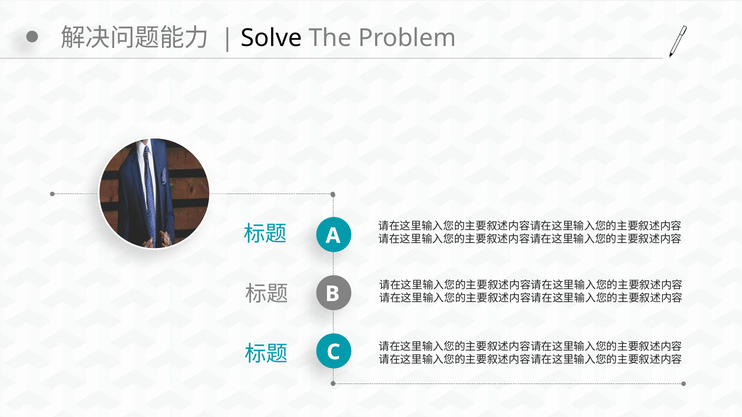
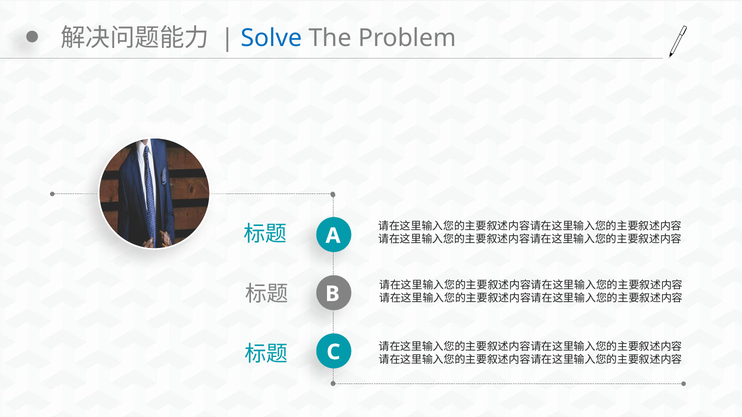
Solve colour: black -> blue (272, 38)
